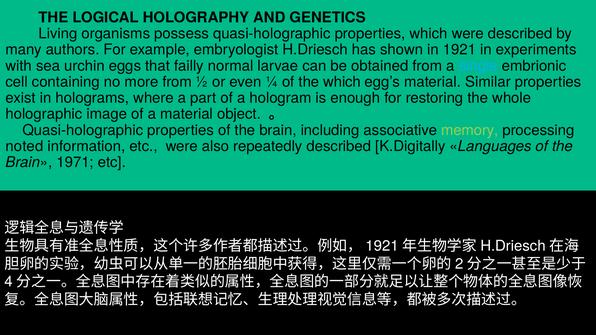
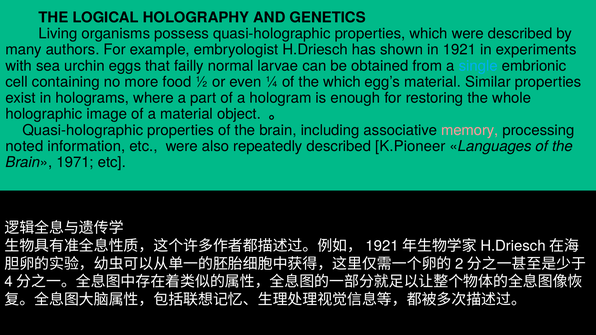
more from: from -> food (177, 82)
memory colour: light green -> pink (470, 130)
K.Digitally: K.Digitally -> K.Pioneer (410, 146)
